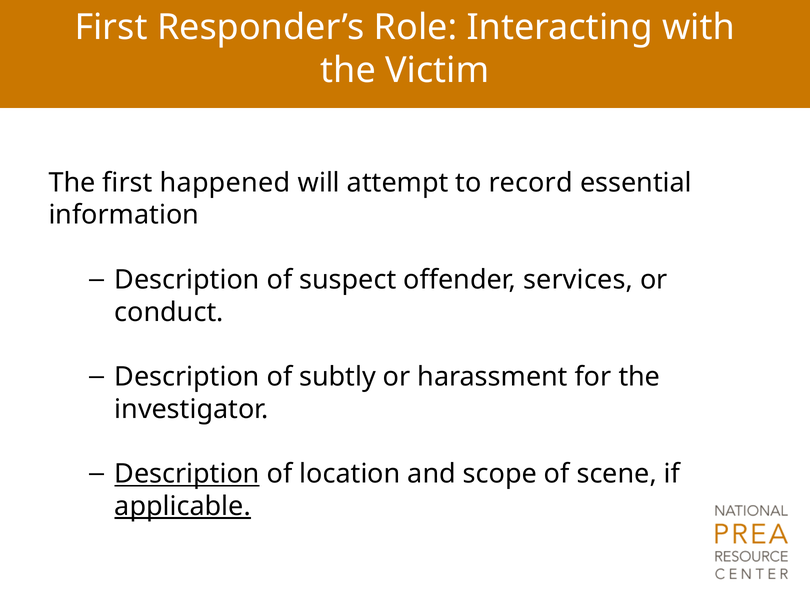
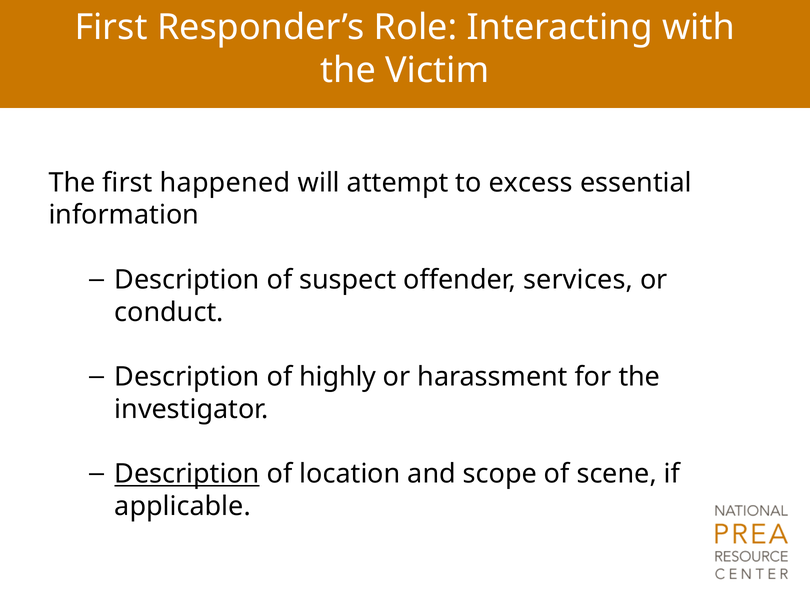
record: record -> excess (531, 183)
subtly: subtly -> highly (338, 377)
applicable underline: present -> none (183, 507)
